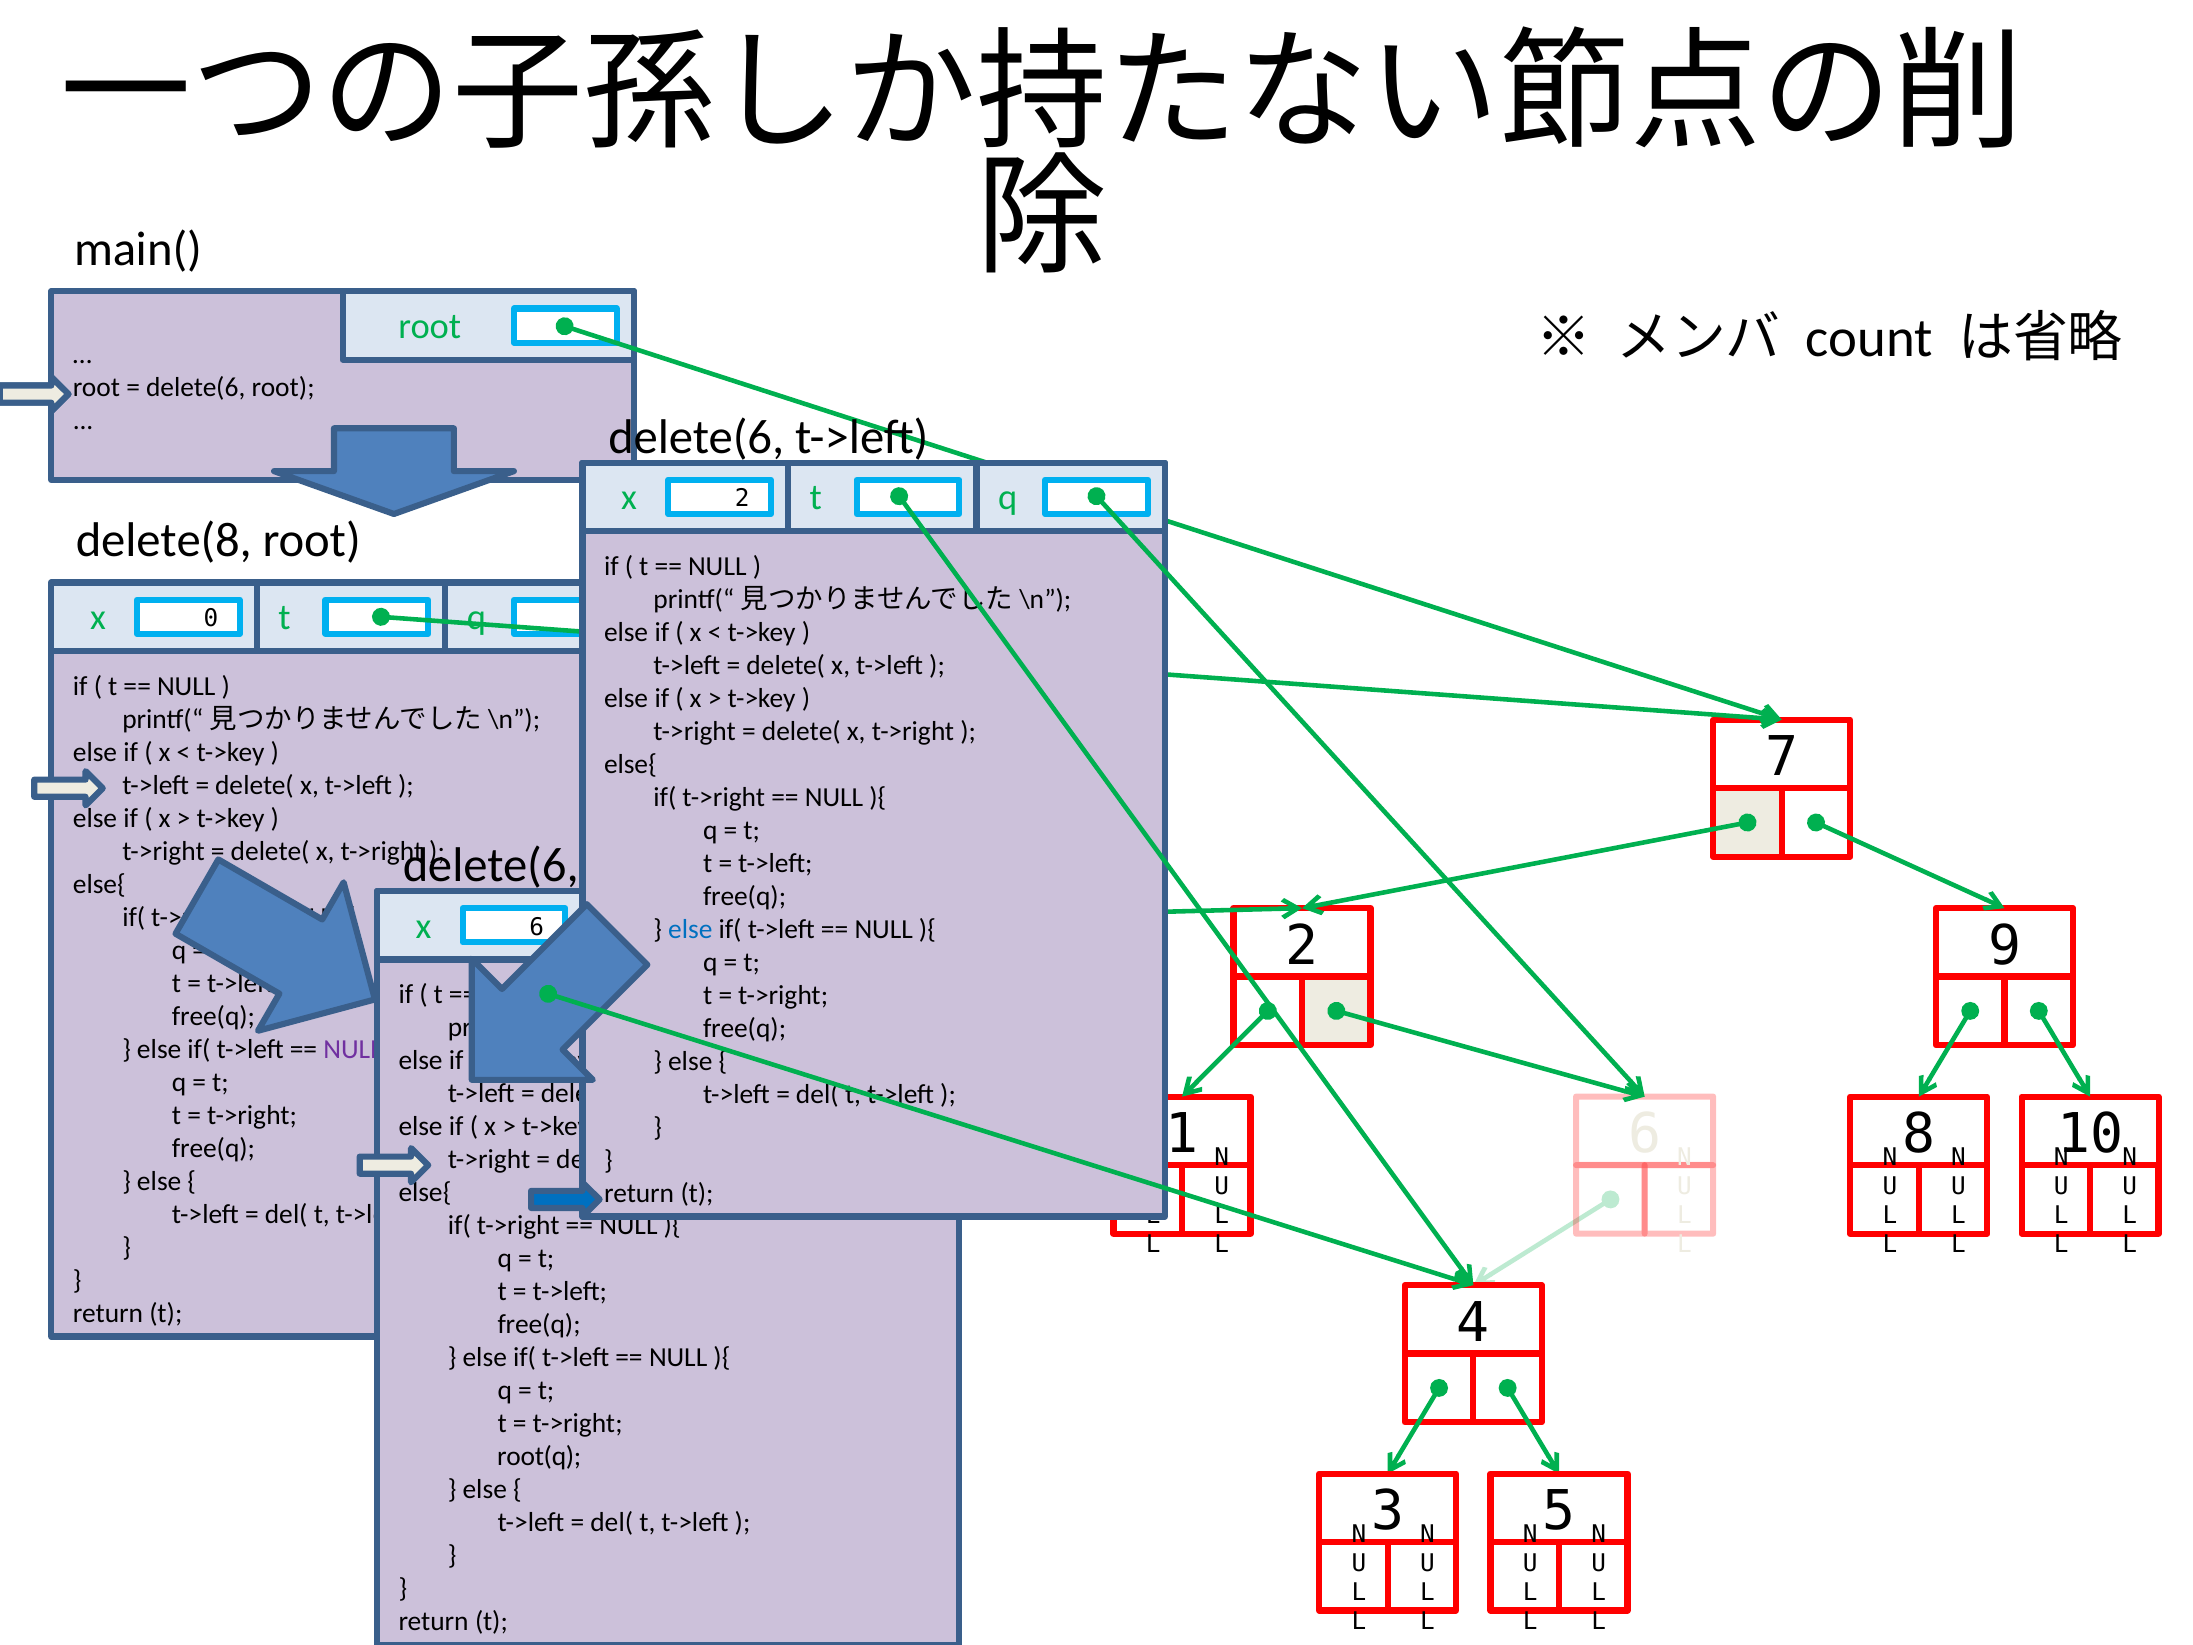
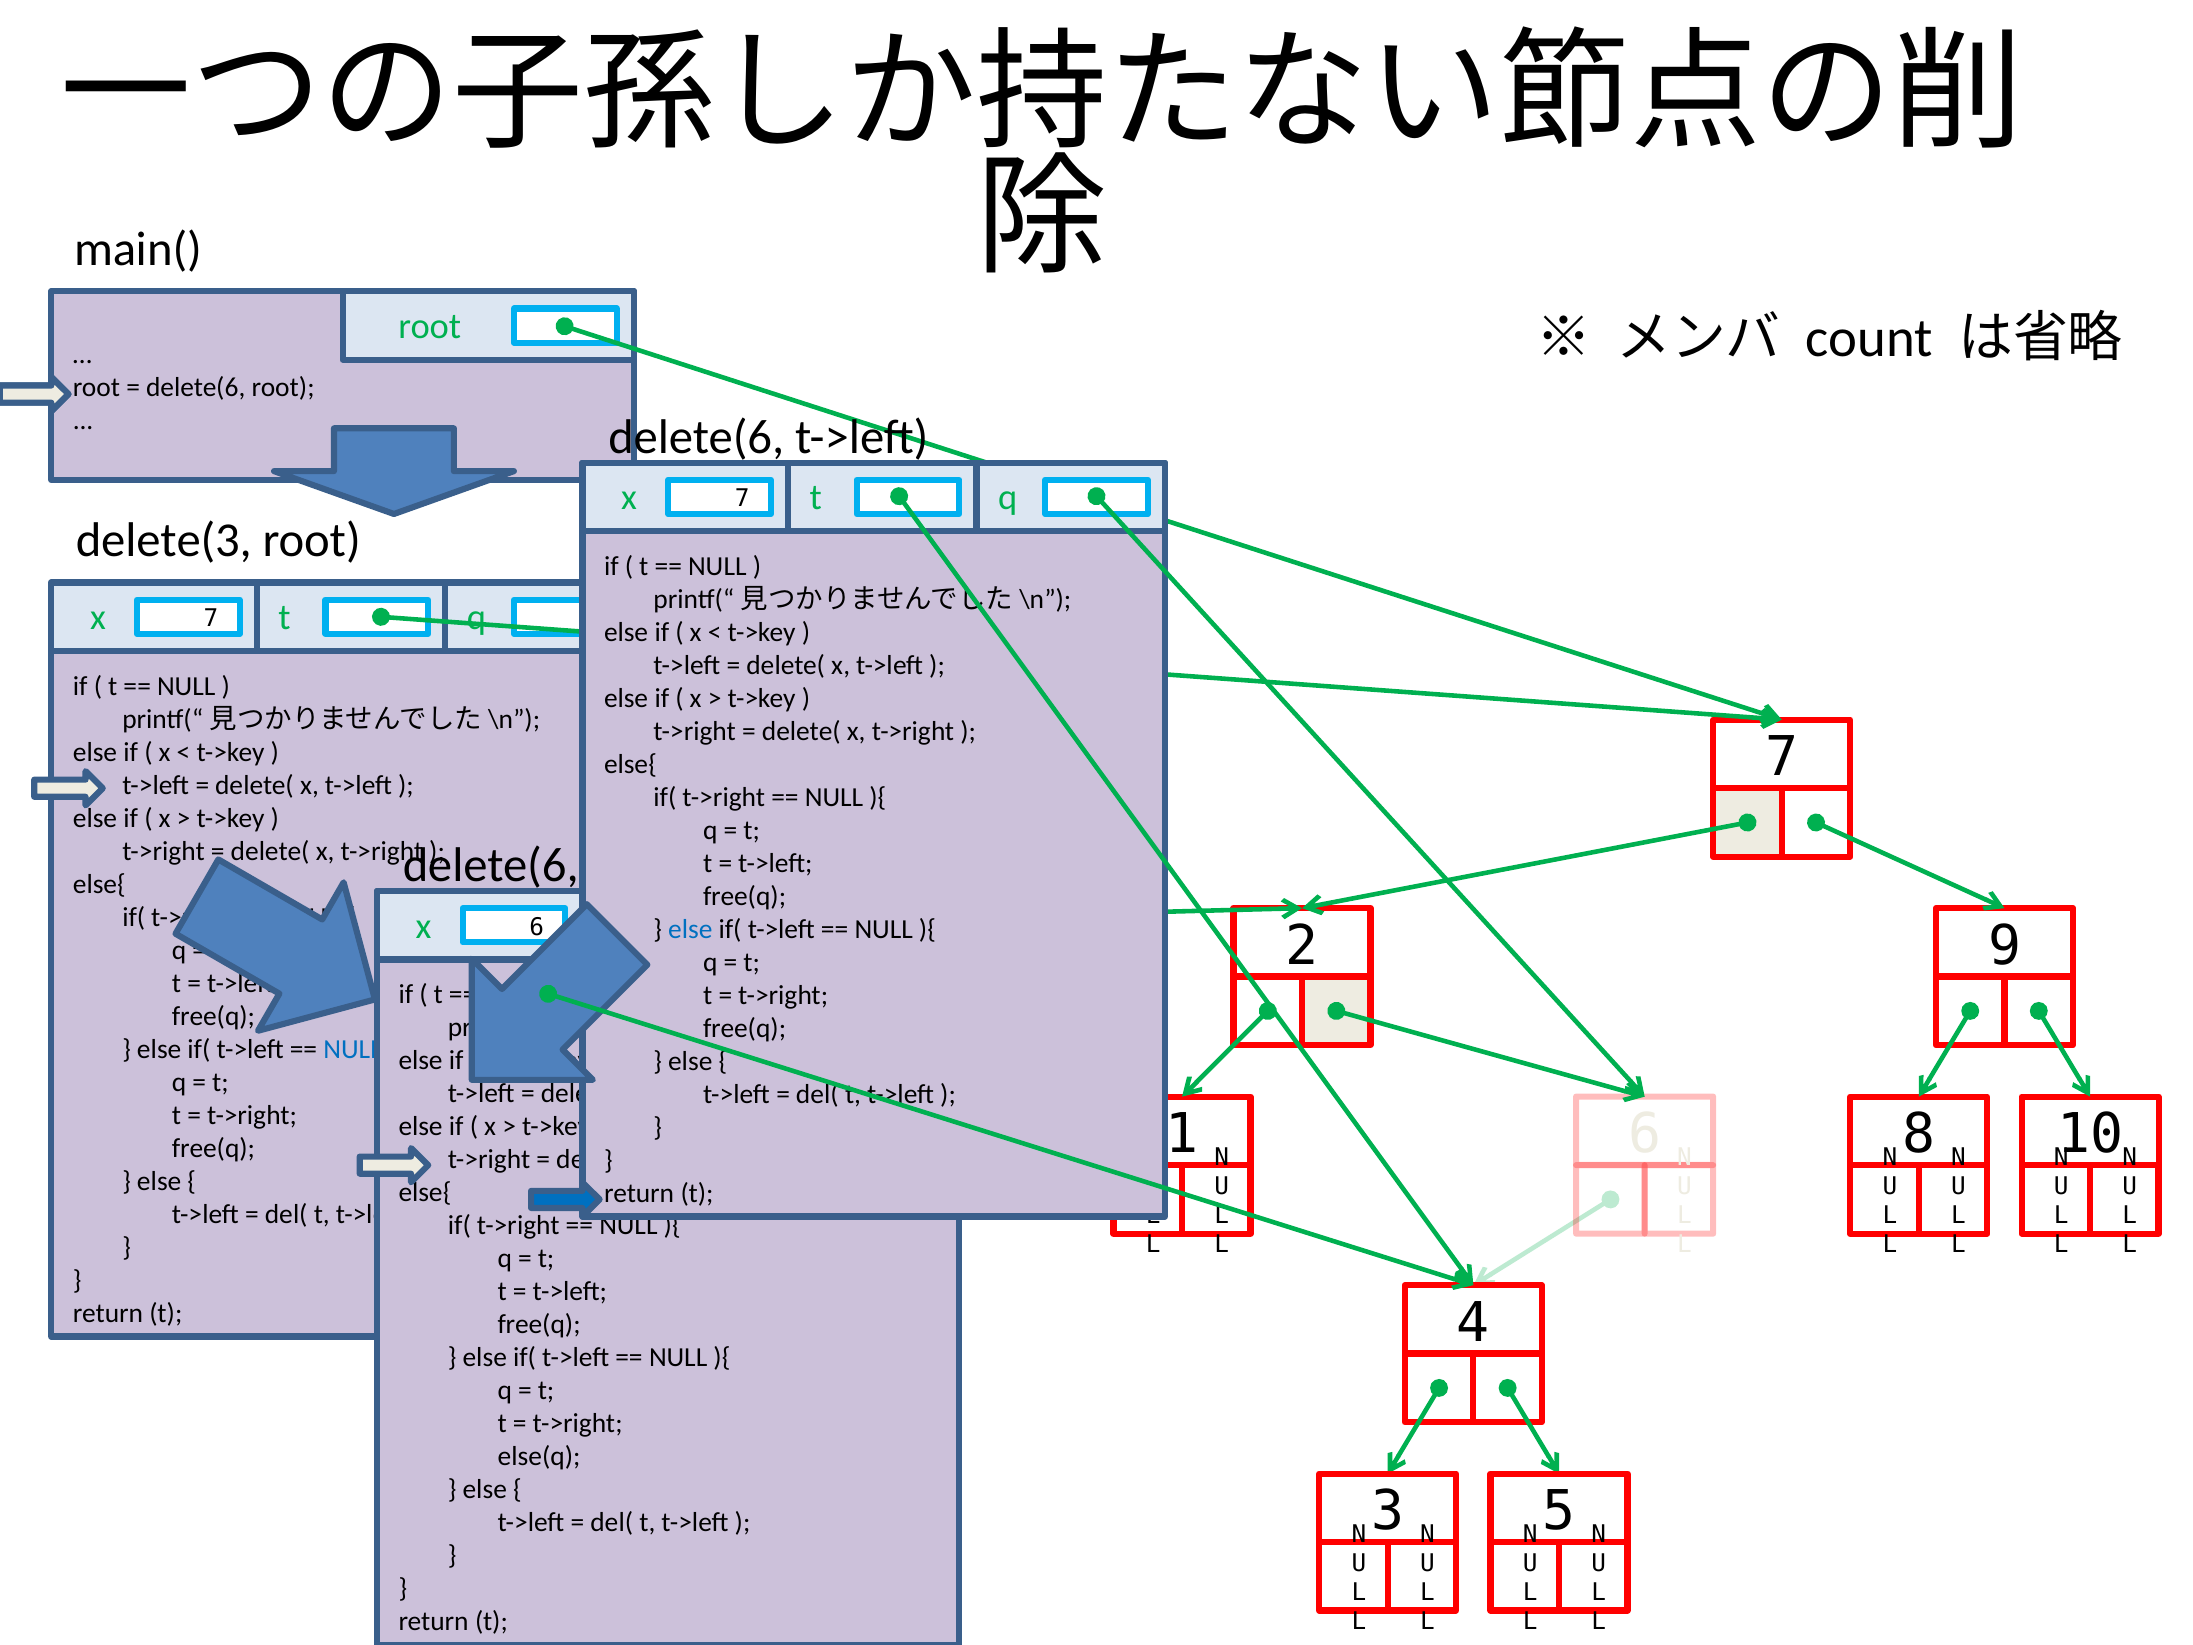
2: 2 -> 7 (742, 499)
delete(8: delete(8 -> delete(3 (164, 540)
0: 0 -> 7 (211, 618)
NULL colour: purple -> blue (353, 1049)
root(q: root(q -> else(q (539, 1456)
